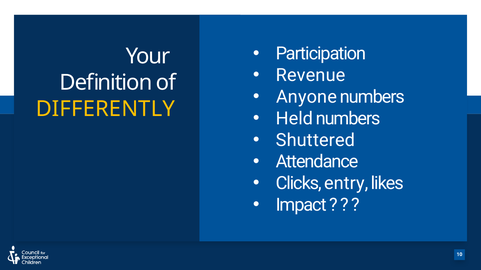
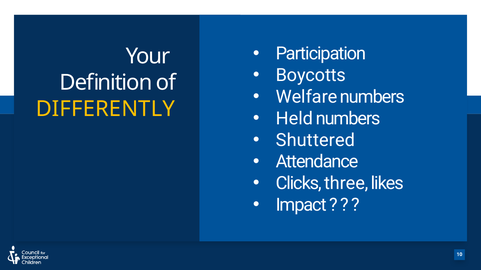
Revenue: Revenue -> Boycotts (311, 75)
Anyone: Anyone -> Welfare (307, 97)
entry: entry -> three (346, 184)
